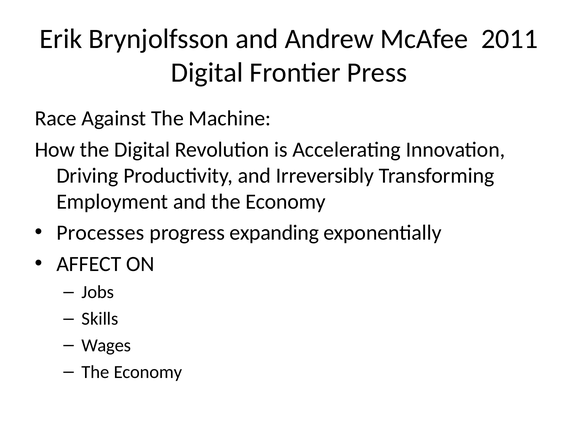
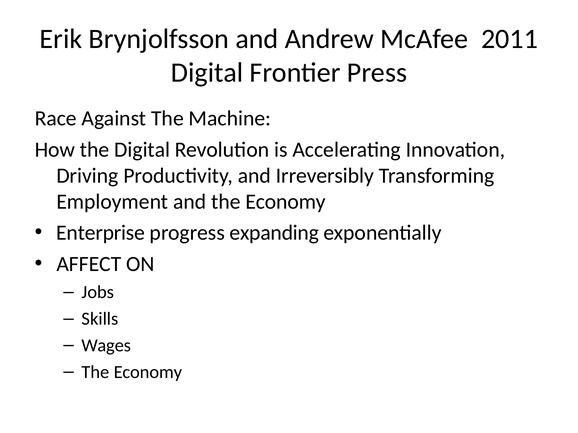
Processes: Processes -> Enterprise (101, 233)
